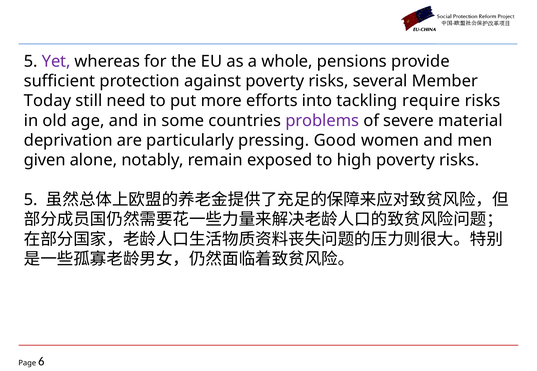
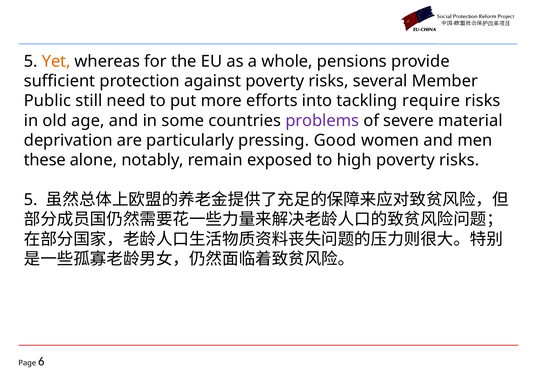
Yet colour: purple -> orange (56, 61)
Today: Today -> Public (48, 101)
given: given -> these (45, 161)
